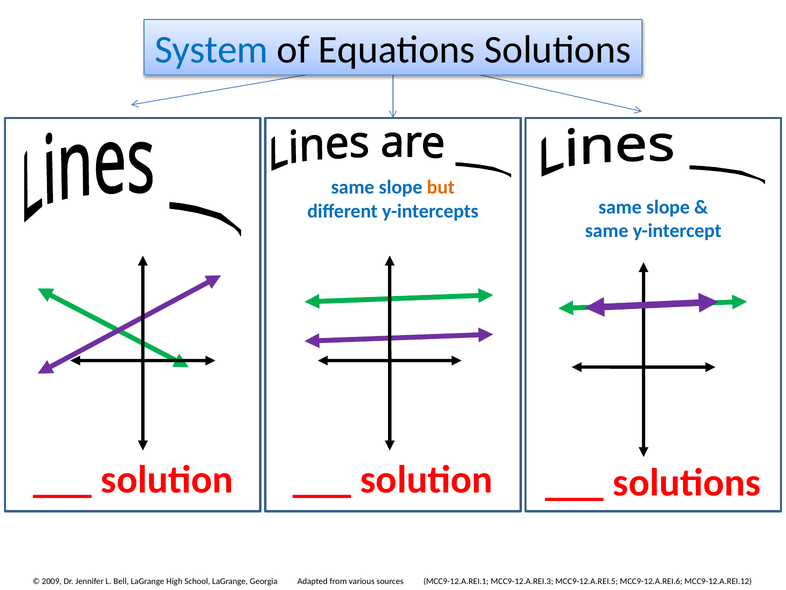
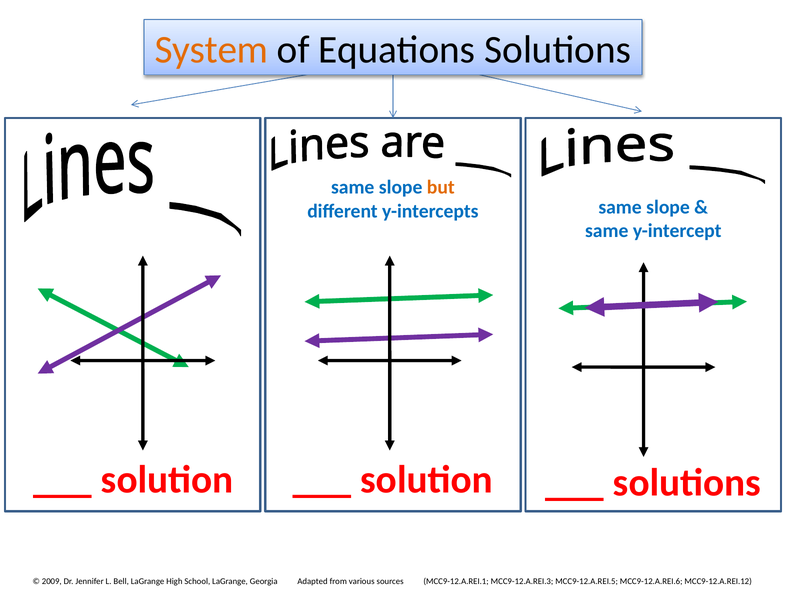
System colour: blue -> orange (211, 50)
